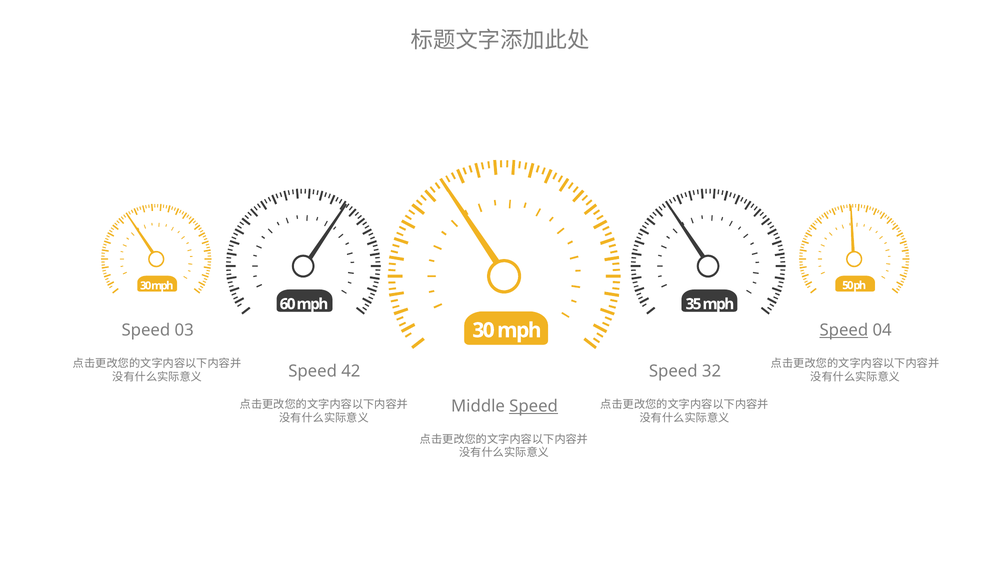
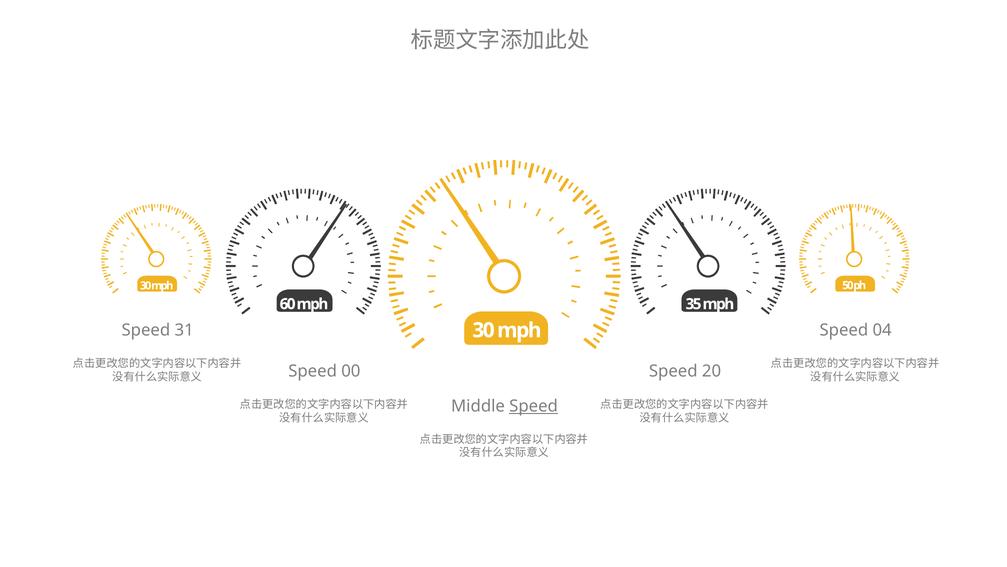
03: 03 -> 31 (184, 330)
Speed underline: present -> none (844, 330)
42: 42 -> 00 (351, 371)
32: 32 -> 20 (712, 371)
